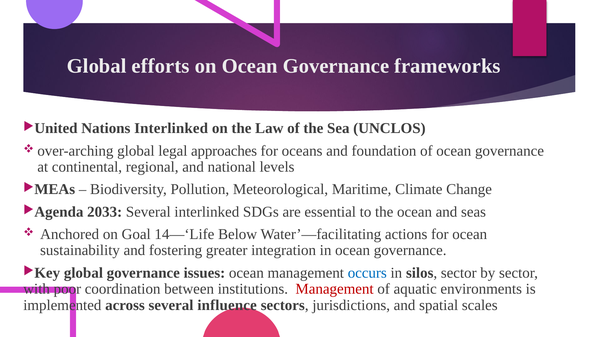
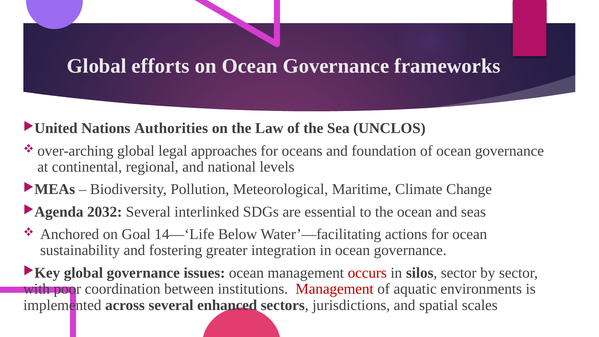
Nations Interlinked: Interlinked -> Authorities (171, 128)
2033: 2033 -> 2032 (105, 212)
occurs colour: blue -> red (367, 273)
influence: influence -> enhanced (227, 305)
